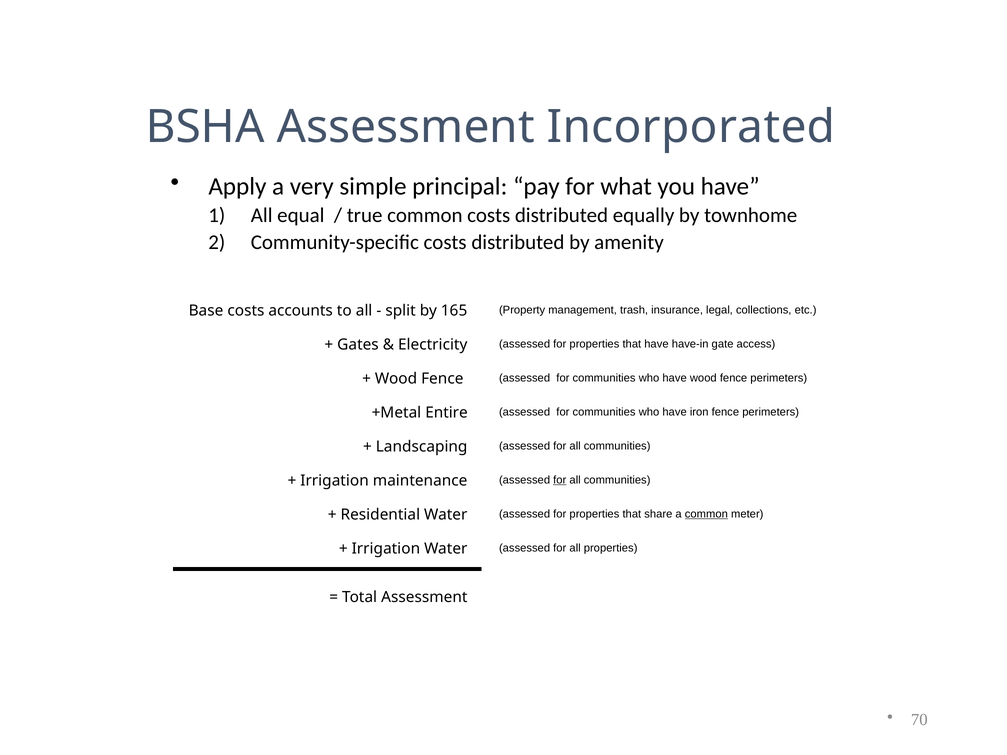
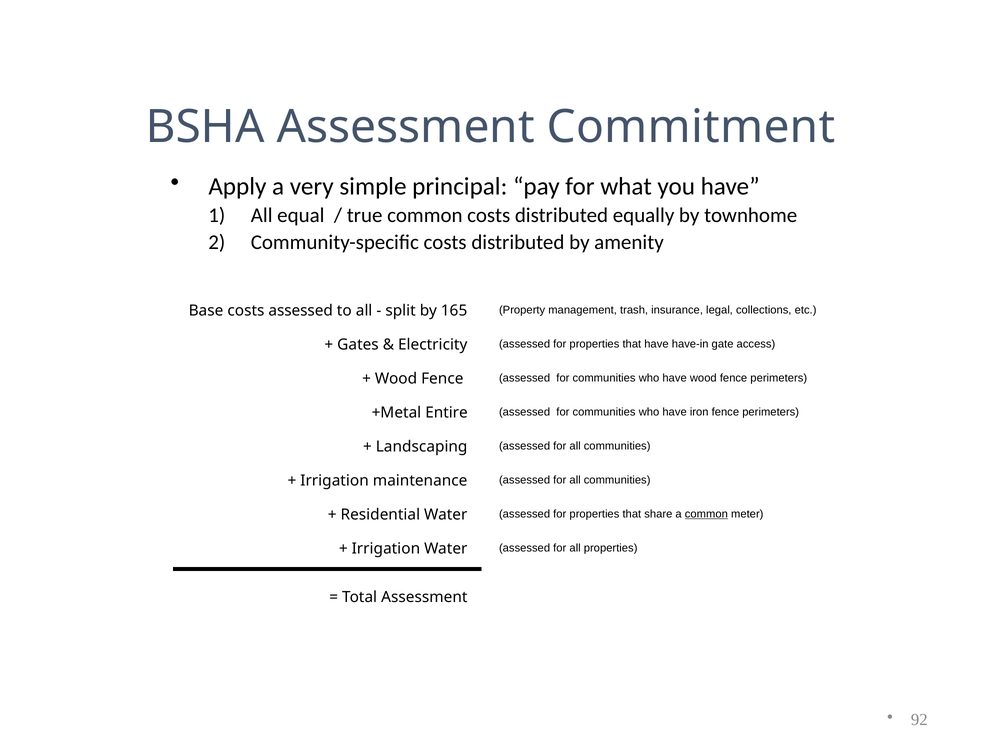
Incorporated: Incorporated -> Commitment (691, 127)
costs accounts: accounts -> assessed (301, 311)
for underline: present -> none (560, 480)
70: 70 -> 92 (919, 720)
